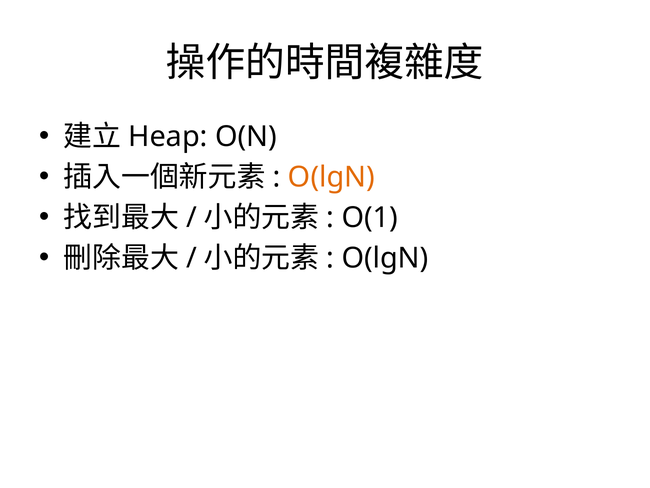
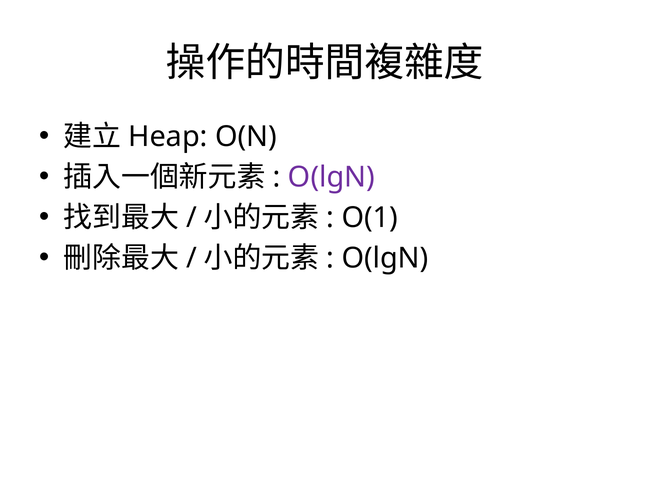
O(lgN colour: orange -> purple (332, 177)
